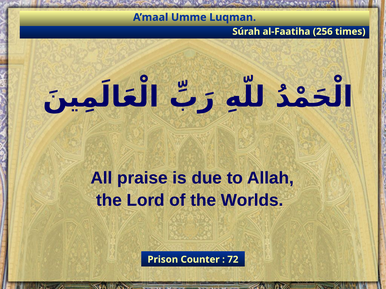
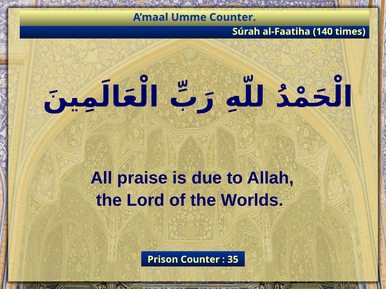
Umme Luqman: Luqman -> Counter (233, 17)
256: 256 -> 140 (323, 32)
72: 72 -> 35 (233, 260)
